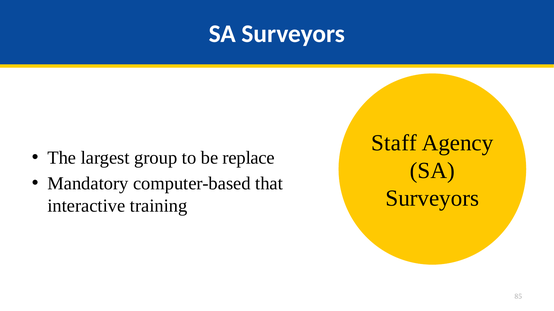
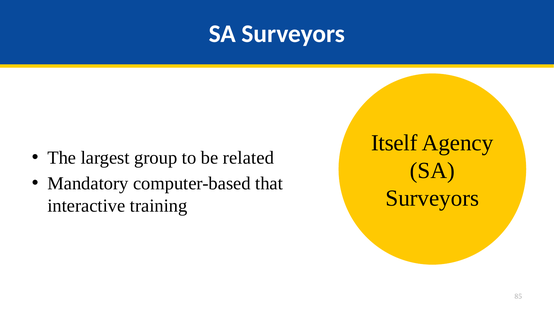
Staff: Staff -> Itself (394, 143)
replace: replace -> related (249, 158)
